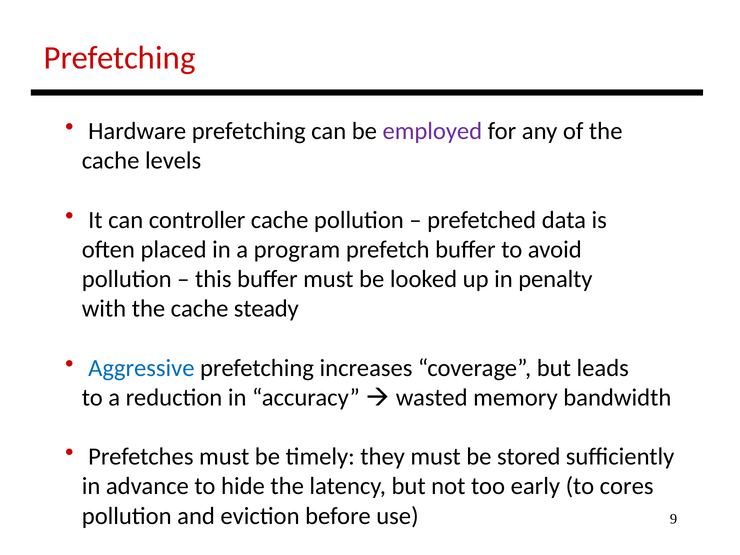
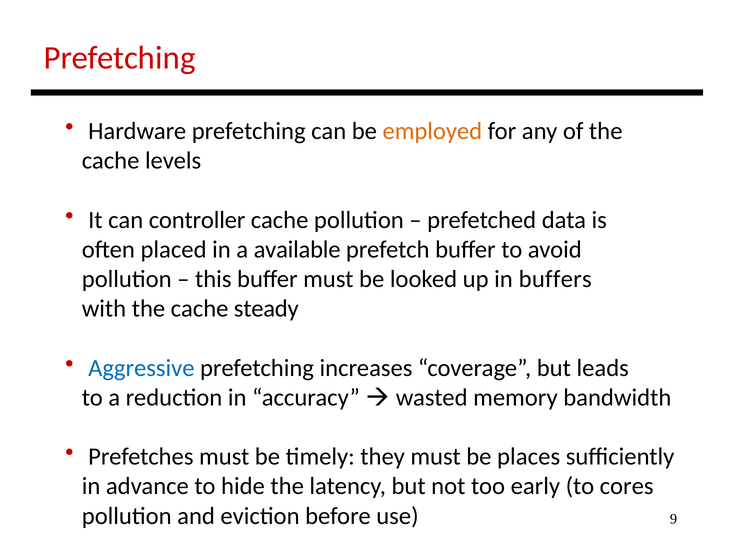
employed colour: purple -> orange (432, 131)
program: program -> available (297, 250)
penalty: penalty -> buffers (555, 279)
stored: stored -> places (529, 457)
